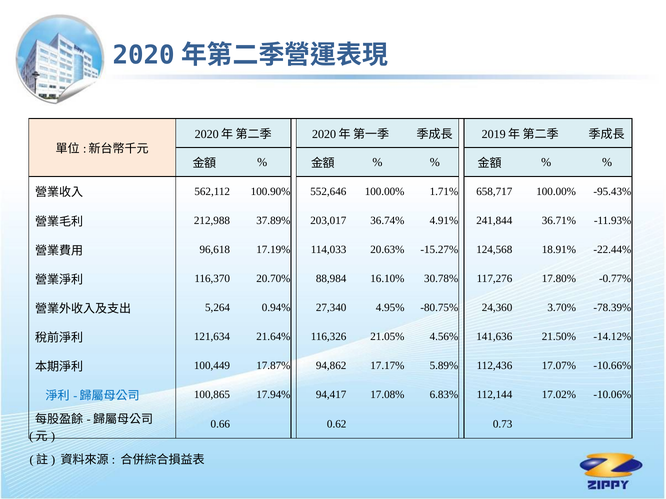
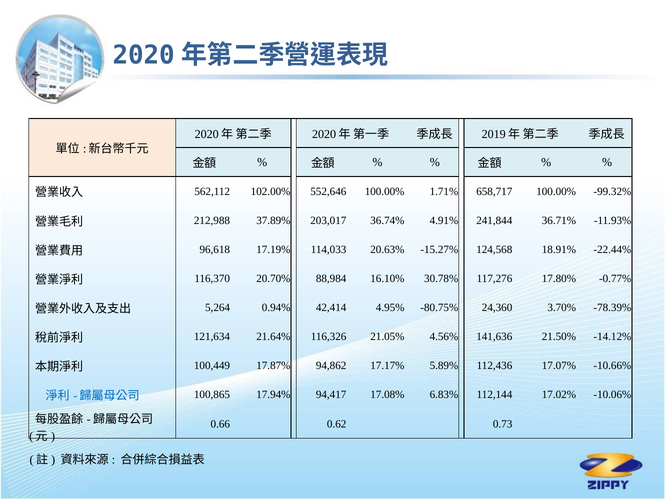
100.90%: 100.90% -> 102.00% (271, 192)
-95.43%: -95.43% -> -99.32% (612, 192)
27,340: 27,340 -> 42,414 (331, 308)
